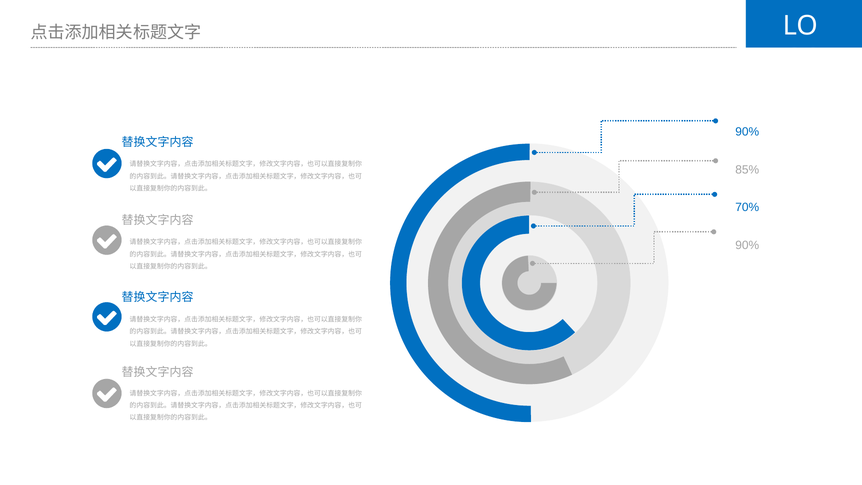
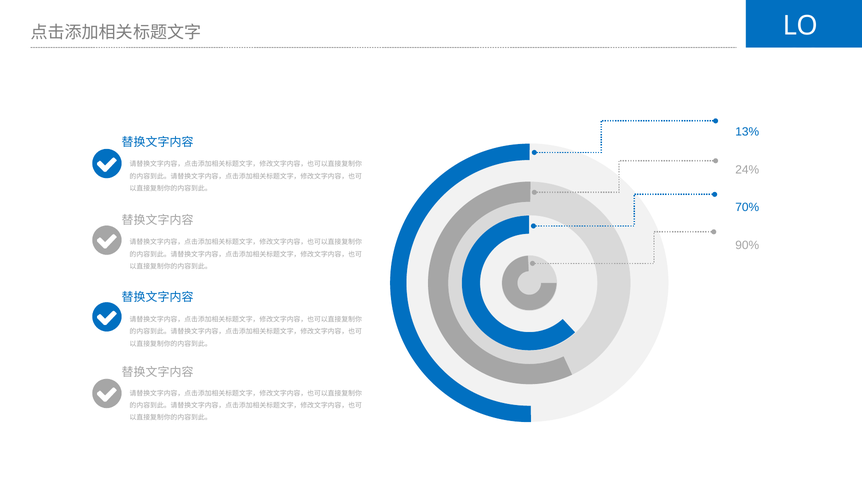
90%: 90% -> 13% (747, 132)
85%: 85% -> 24% (747, 170)
